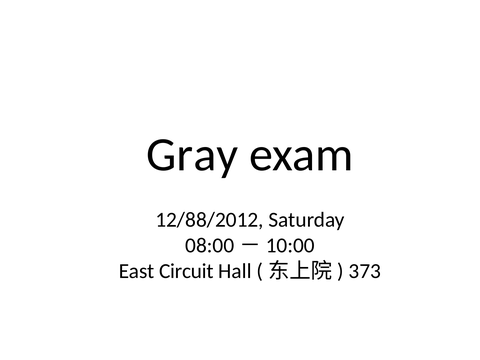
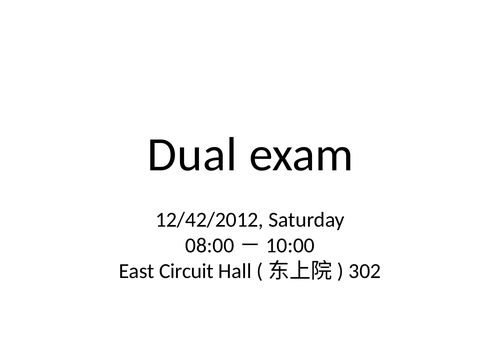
Gray: Gray -> Dual (192, 155)
12/88/2012: 12/88/2012 -> 12/42/2012 (209, 220)
373: 373 -> 302 (365, 271)
